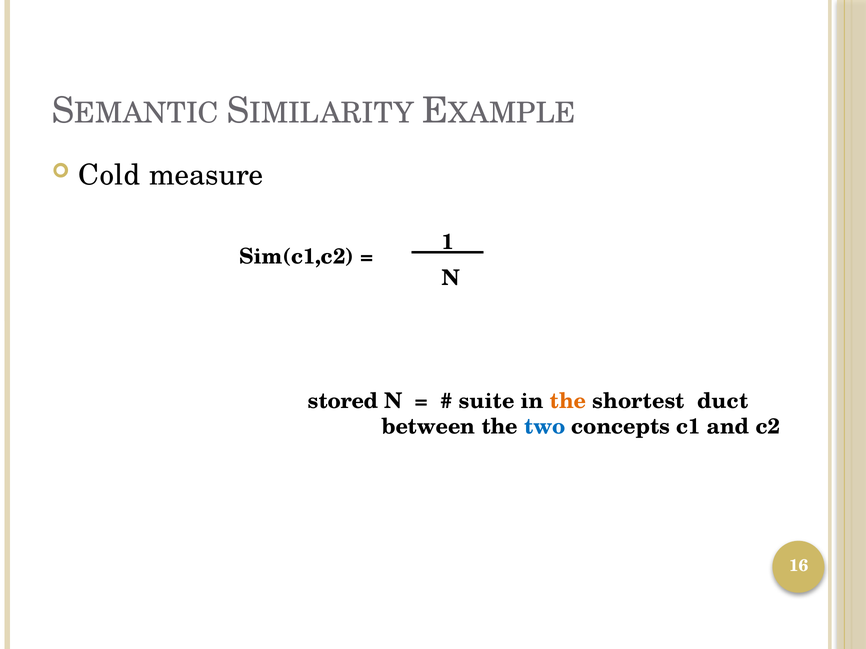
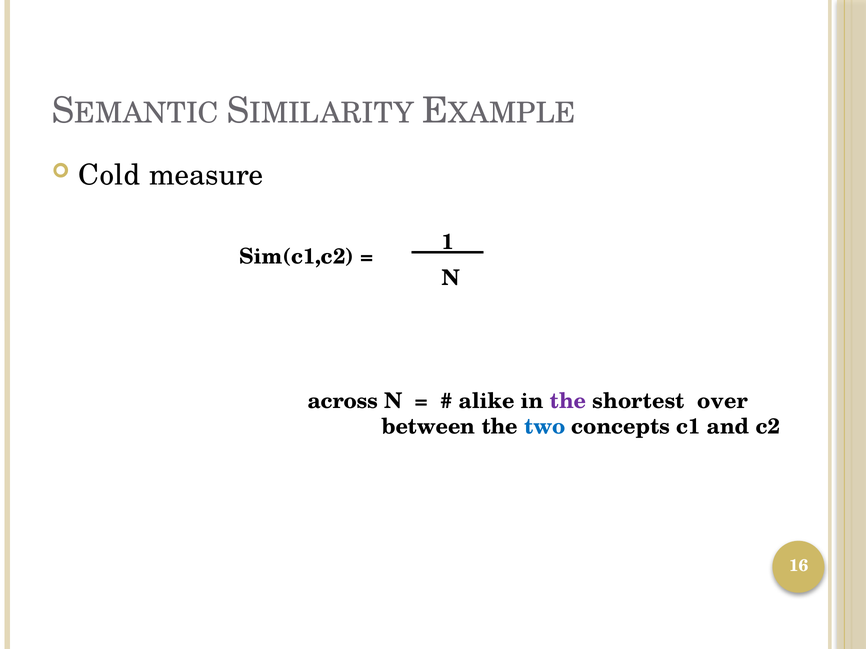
stored: stored -> across (343, 401)
suite: suite -> alike (487, 401)
the colour: orange -> purple (568, 401)
duct: duct -> over (723, 401)
